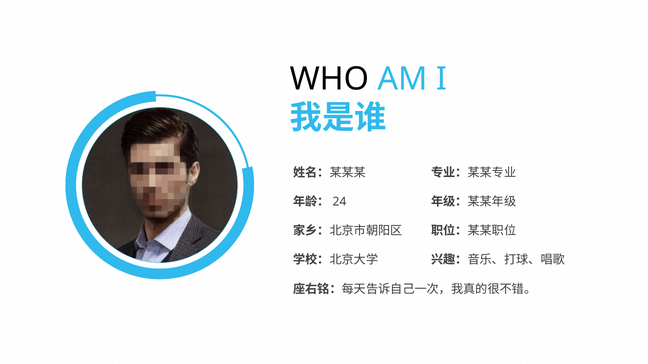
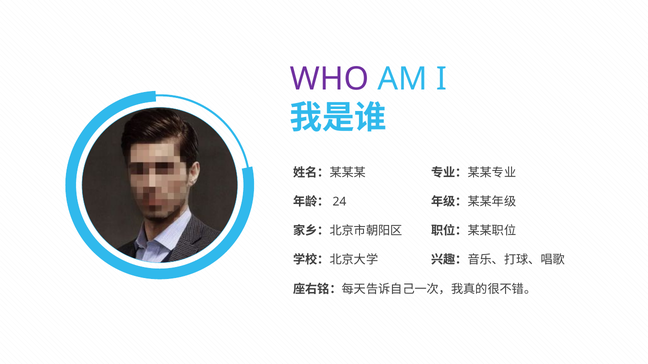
WHO colour: black -> purple (329, 79)
